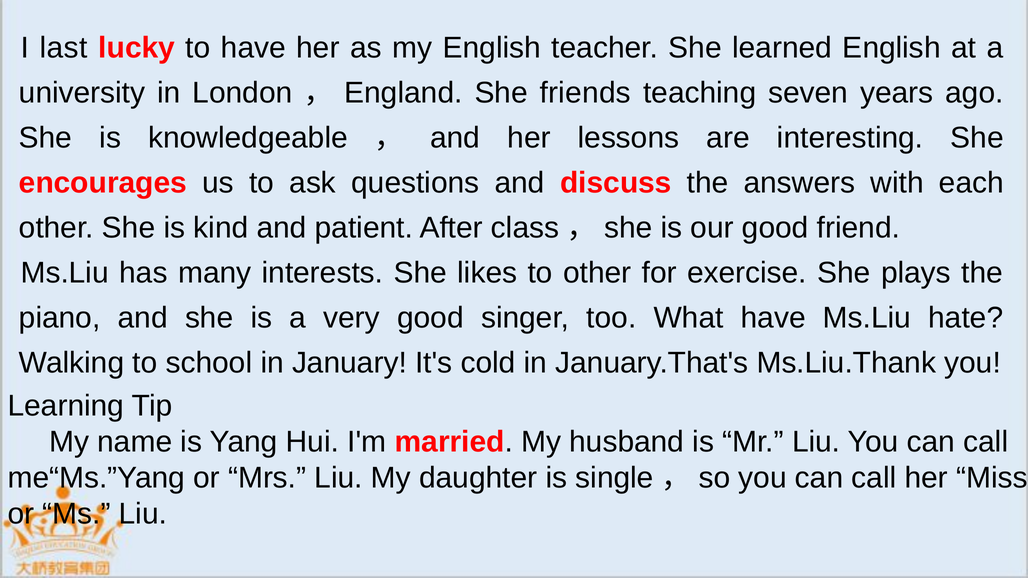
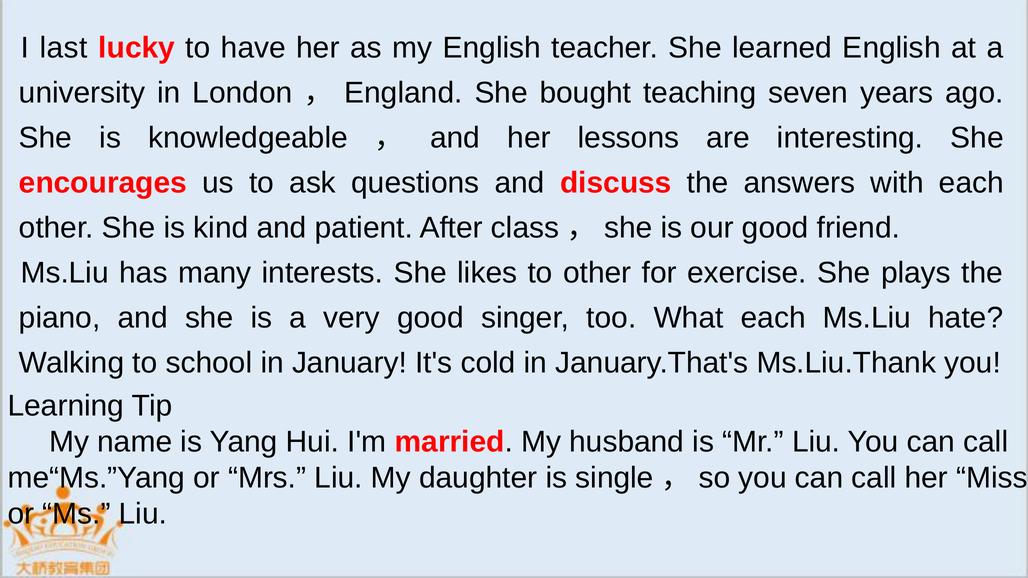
friends: friends -> bought (585, 93)
What have: have -> each (773, 318)
